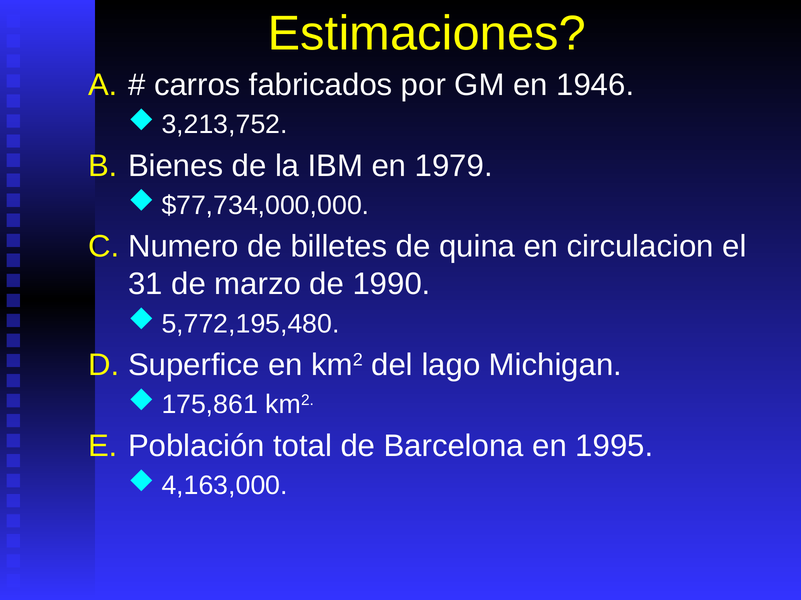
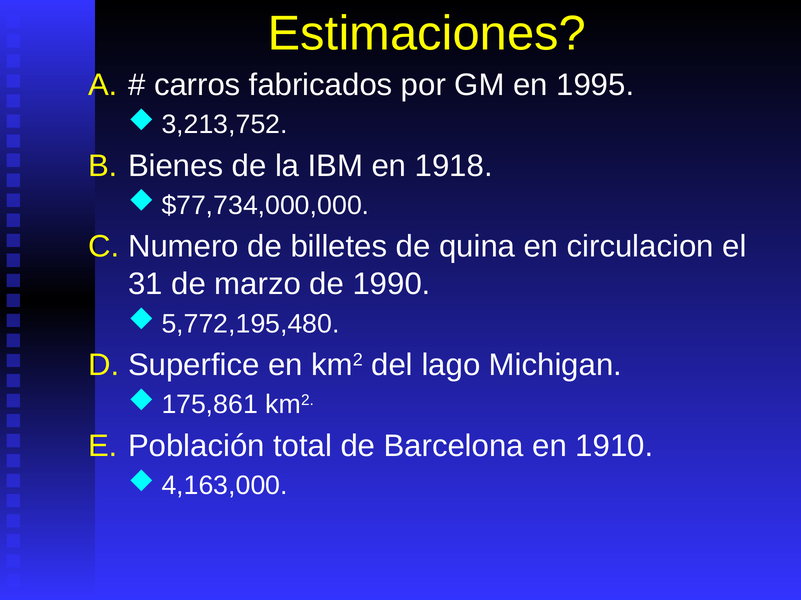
1946: 1946 -> 1995 (595, 85)
1979: 1979 -> 1918 (454, 166)
1995: 1995 -> 1910 (614, 446)
